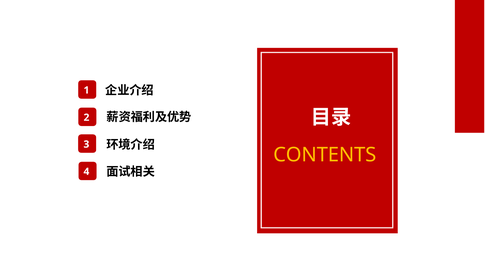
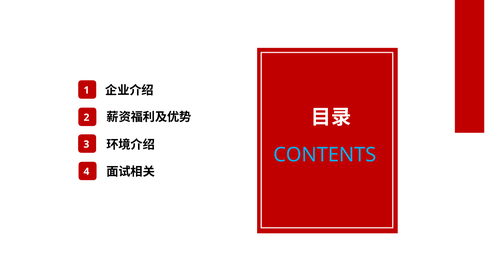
CONTENTS colour: yellow -> light blue (325, 155)
